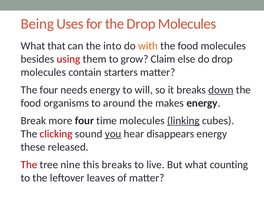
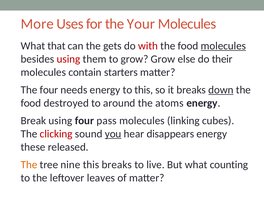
Being: Being -> More (37, 24)
the Drop: Drop -> Your (141, 24)
into: into -> gets (112, 46)
with colour: orange -> red (148, 46)
molecules underline: none -> present (223, 46)
grow Claim: Claim -> Grow (163, 59)
do drop: drop -> their (222, 59)
to will: will -> this (144, 90)
organisms: organisms -> destroyed (66, 103)
makes: makes -> atoms (169, 103)
Break more: more -> using (60, 121)
time: time -> pass (107, 121)
linking underline: present -> none (183, 121)
The colour: red -> orange (29, 165)
